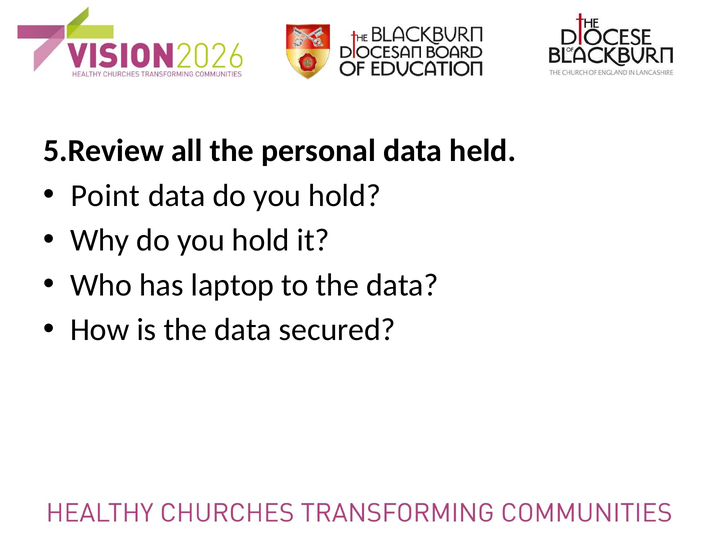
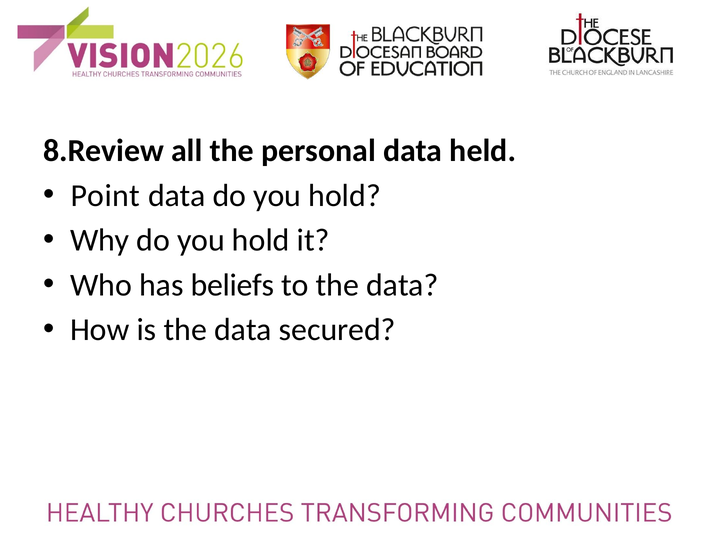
5.Review: 5.Review -> 8.Review (104, 151)
laptop: laptop -> beliefs (233, 285)
